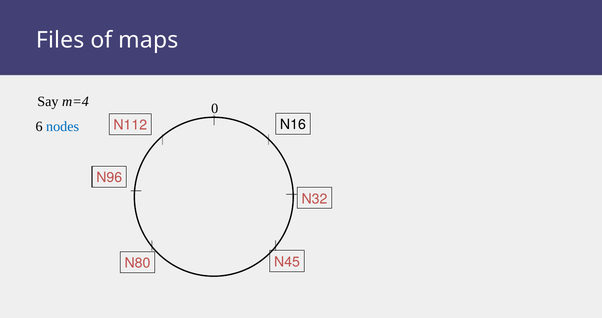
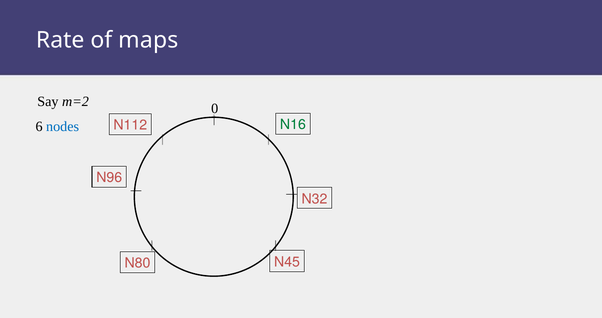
Files: Files -> Rate (60, 40)
m=4: m=4 -> m=2 (76, 102)
N16 colour: black -> green (293, 125)
